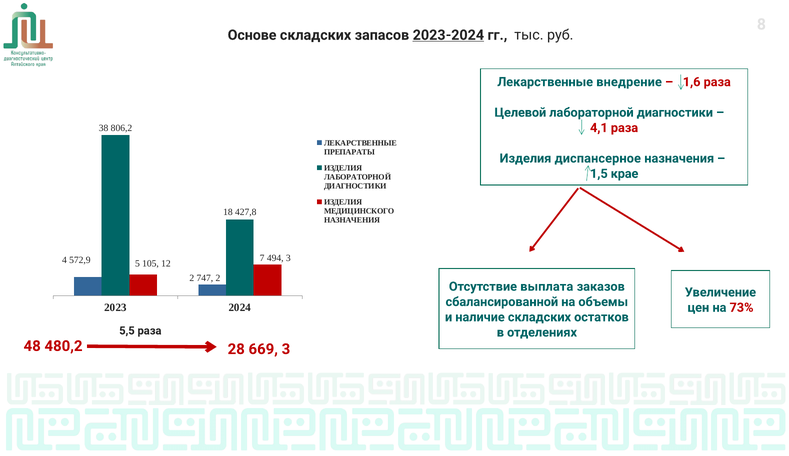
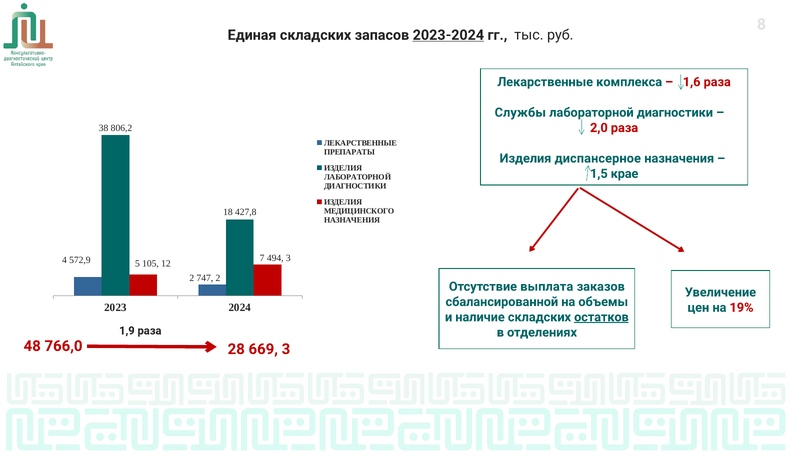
Основе: Основе -> Единая (252, 35)
внедрение: внедрение -> комплекса (629, 82)
Целевой: Целевой -> Службы (520, 112)
4,1: 4,1 -> 2,0 (599, 128)
73%: 73% -> 19% (741, 307)
остатков underline: none -> present (601, 317)
5,5: 5,5 -> 1,9 (127, 330)
480,2: 480,2 -> 766,0 (63, 346)
